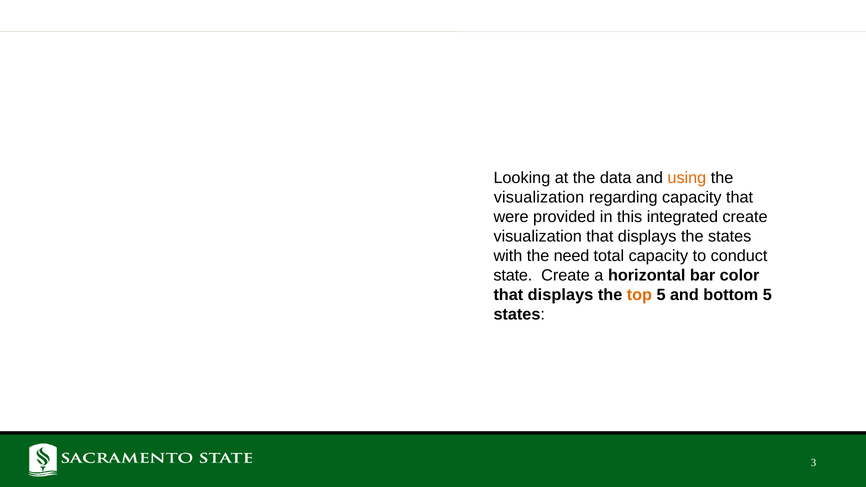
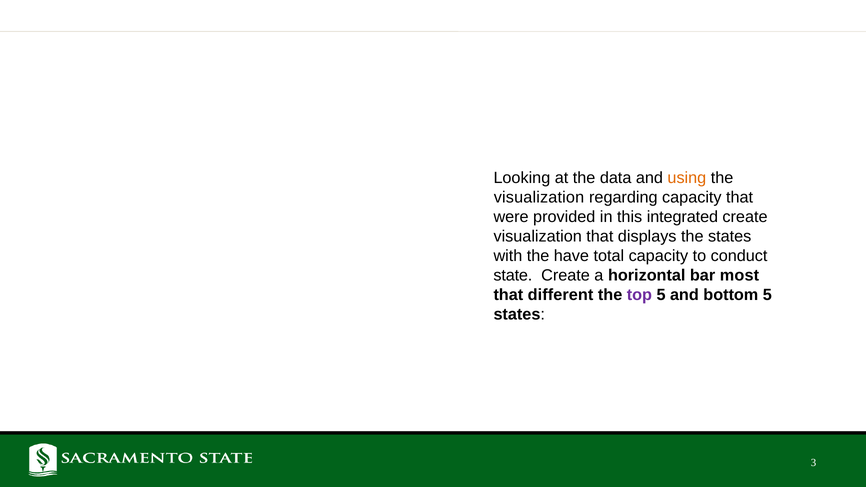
need: need -> have (571, 256)
color: color -> most (739, 275)
displays: displays -> different (561, 295)
top colour: orange -> purple (639, 295)
